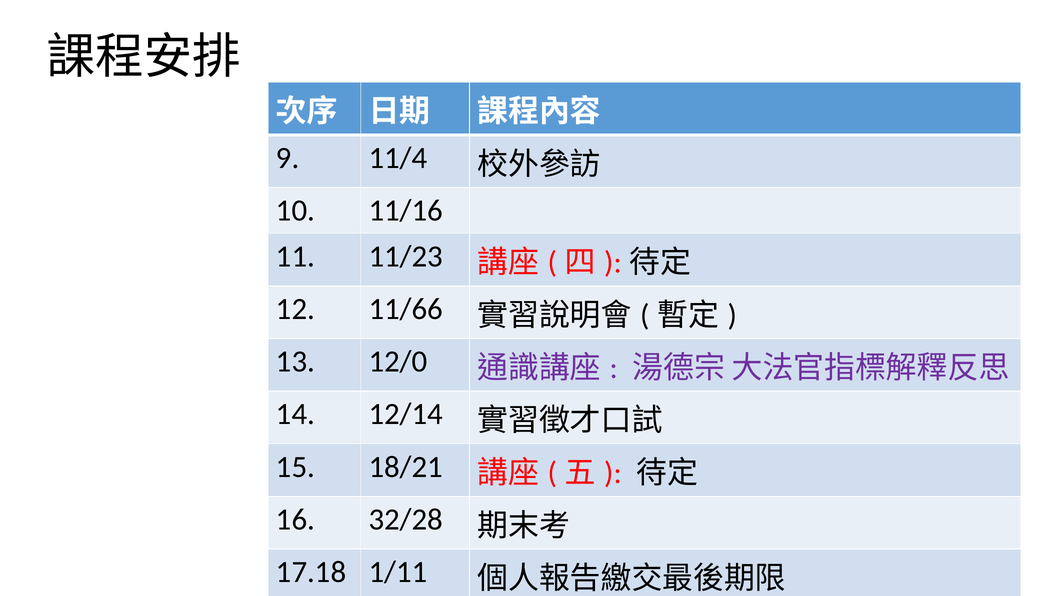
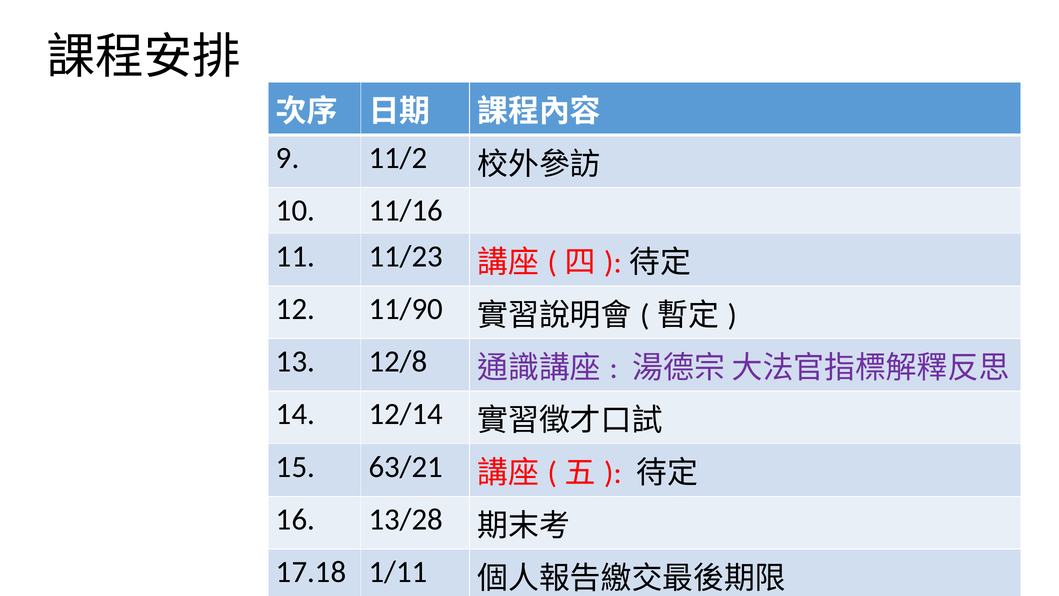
11/4: 11/4 -> 11/2 (398, 158)
11/66: 11/66 -> 11/90 (406, 309)
12/0: 12/0 -> 12/8 (398, 361)
18/21: 18/21 -> 63/21 (406, 467)
32/28: 32/28 -> 13/28 (406, 519)
